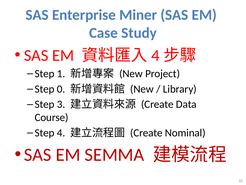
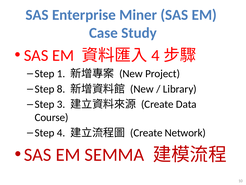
0: 0 -> 8 (61, 89)
Nominal: Nominal -> Network (185, 133)
